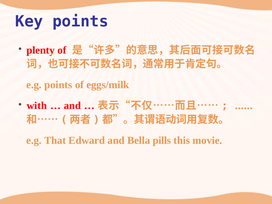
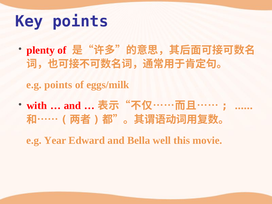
That: That -> Year (55, 140)
pills: pills -> well (162, 140)
